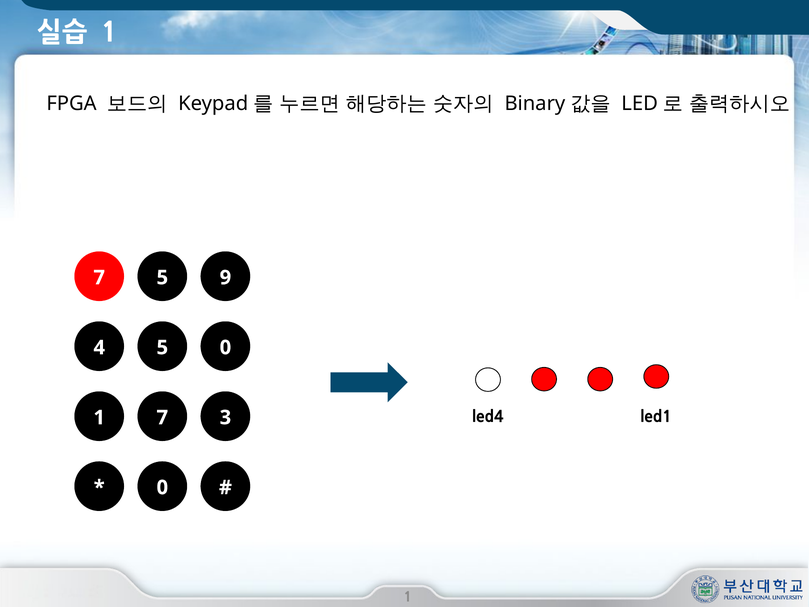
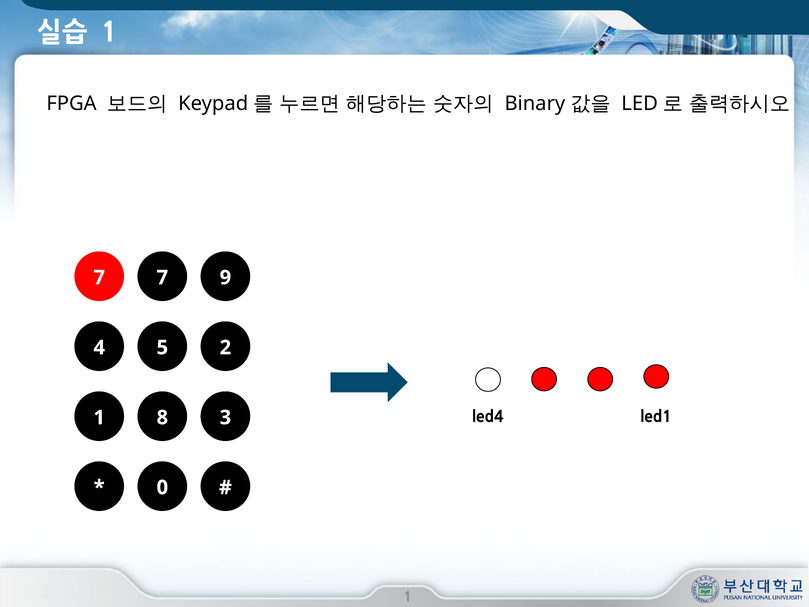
7 5: 5 -> 7 (162, 277)
5 0: 0 -> 2 (225, 347)
1 7: 7 -> 8 (162, 417)
